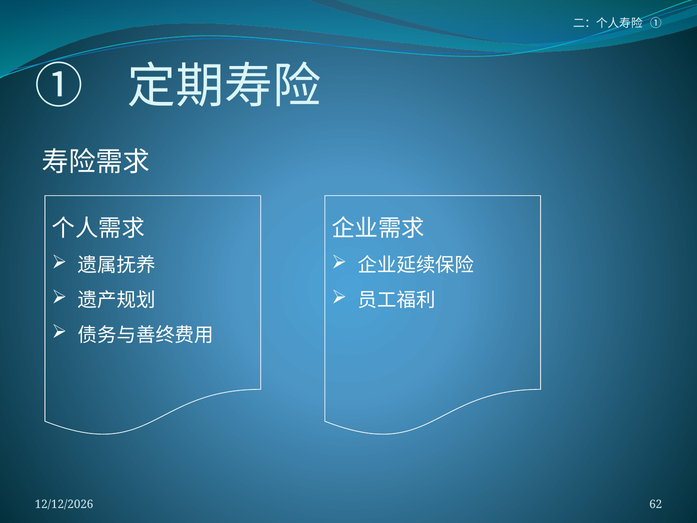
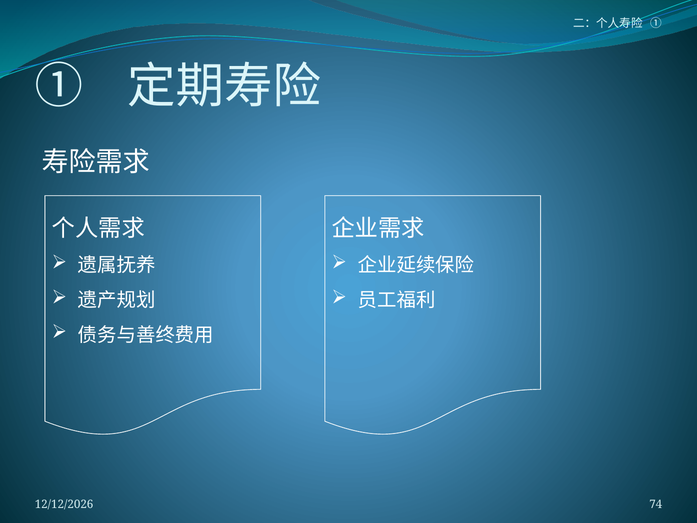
62: 62 -> 74 (656, 504)
